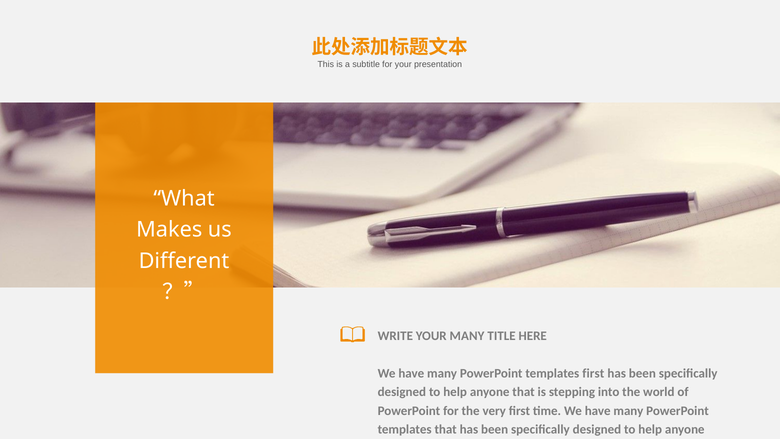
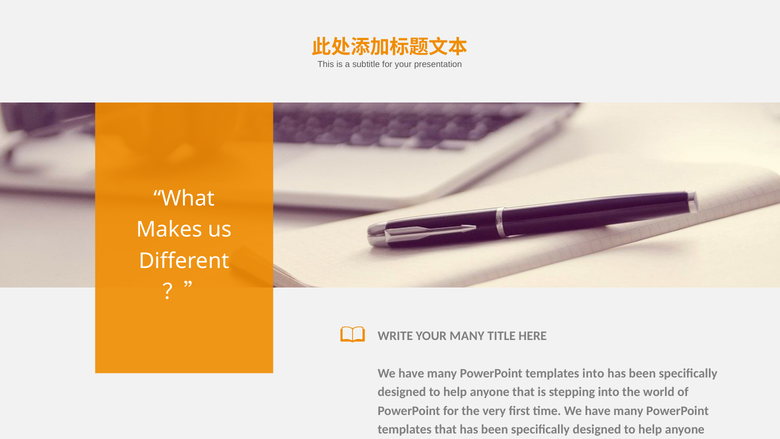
templates first: first -> into (593, 373)
